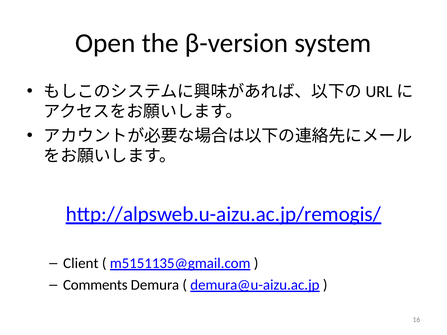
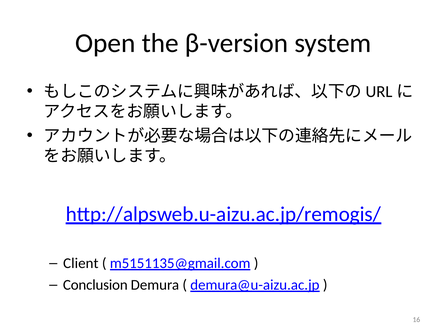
Comments: Comments -> Conclusion (95, 285)
